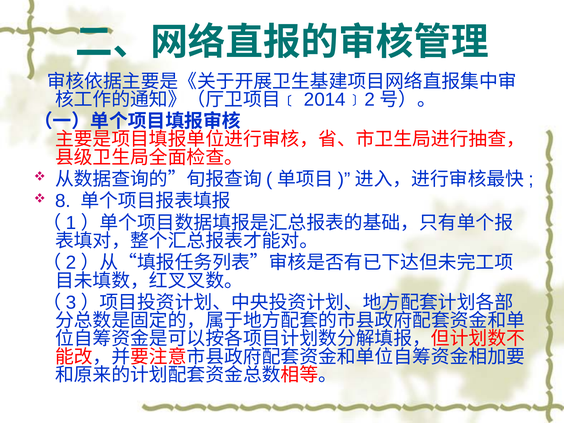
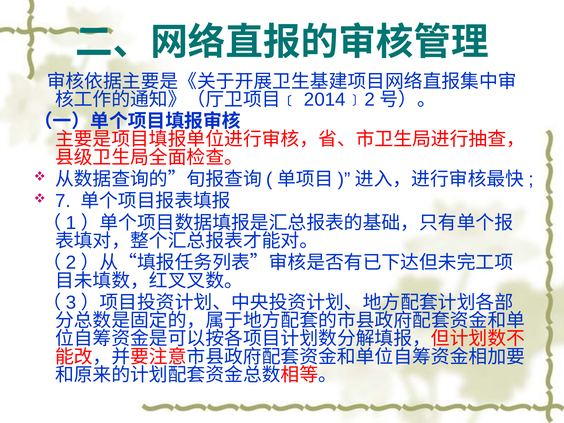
8: 8 -> 7 (63, 201)
